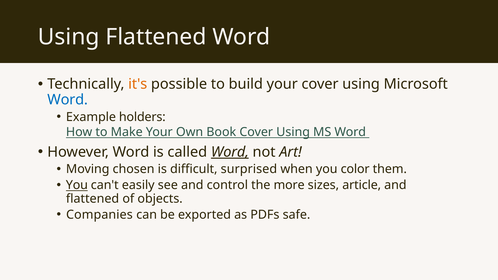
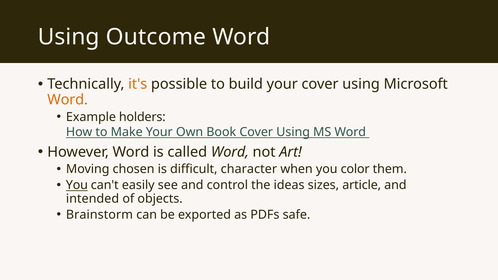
Using Flattened: Flattened -> Outcome (156, 37)
Word colour: blue -> orange (68, 100)
Word underline: present -> none (230, 152)
surprised: surprised -> character (249, 169)
more: more -> ideas (289, 185)
flattened: flattened -> intended (93, 199)
Companies: Companies -> Brainstorm (99, 215)
